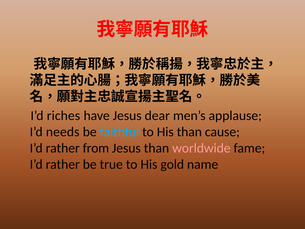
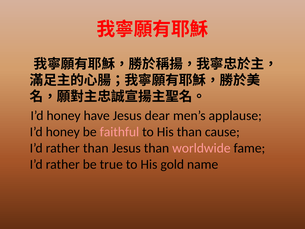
riches: riches -> honey (64, 116)
needs: needs -> honey (63, 132)
faithful colour: light blue -> pink (119, 132)
rather from: from -> than (96, 148)
